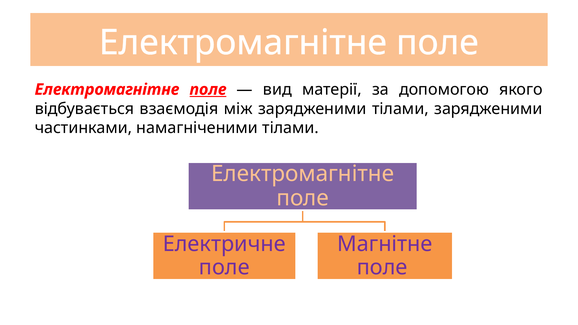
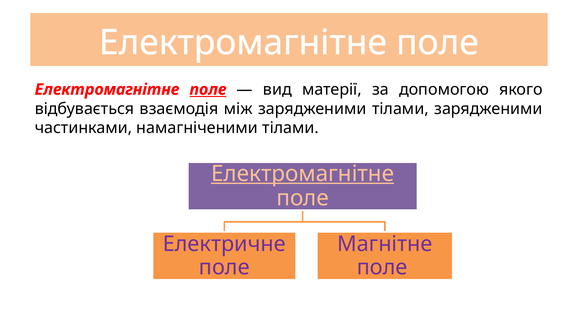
Електромагнітне underline: none -> present (303, 174)
